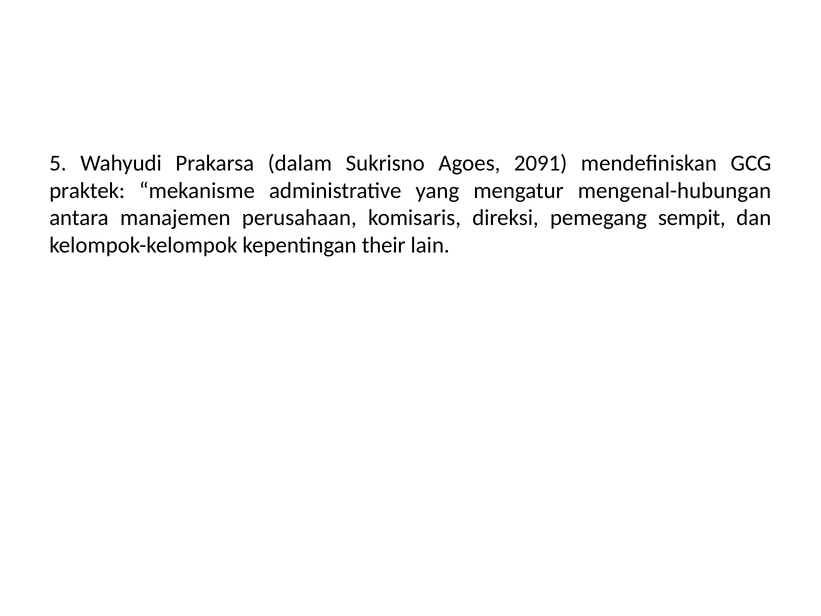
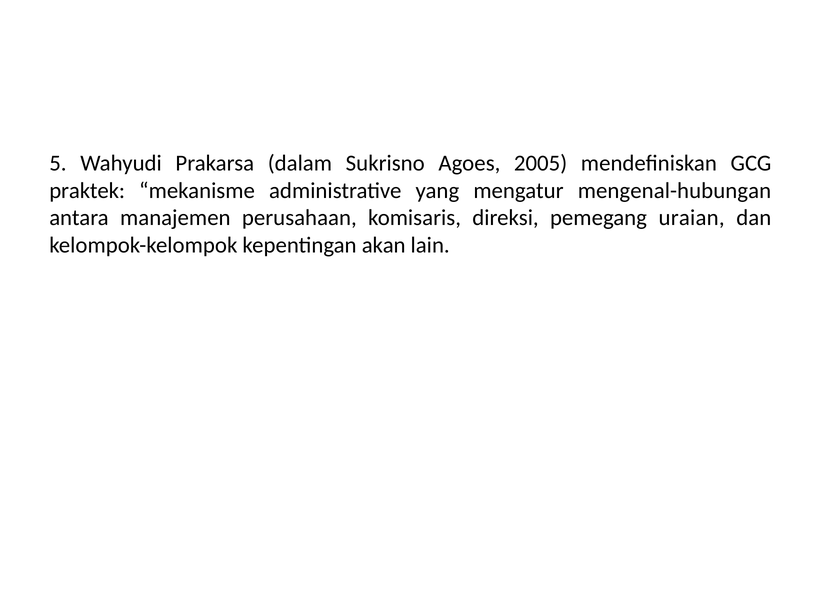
2091: 2091 -> 2005 (541, 163)
sempit: sempit -> uraian (692, 218)
their: their -> akan (384, 245)
